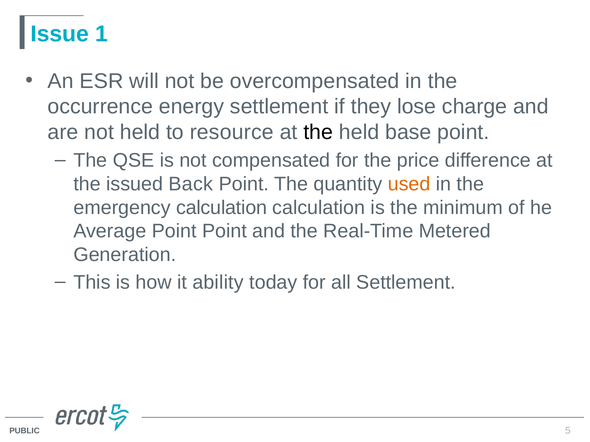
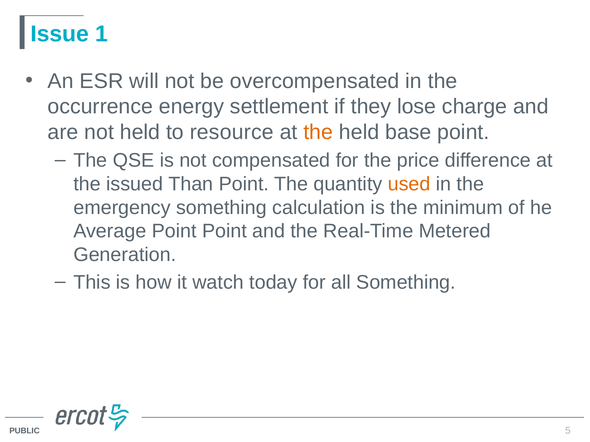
the colour: black -> orange (318, 132)
Back: Back -> Than (191, 184)
emergency calculation: calculation -> something (221, 208)
ability: ability -> watch (218, 283)
all Settlement: Settlement -> Something (406, 283)
